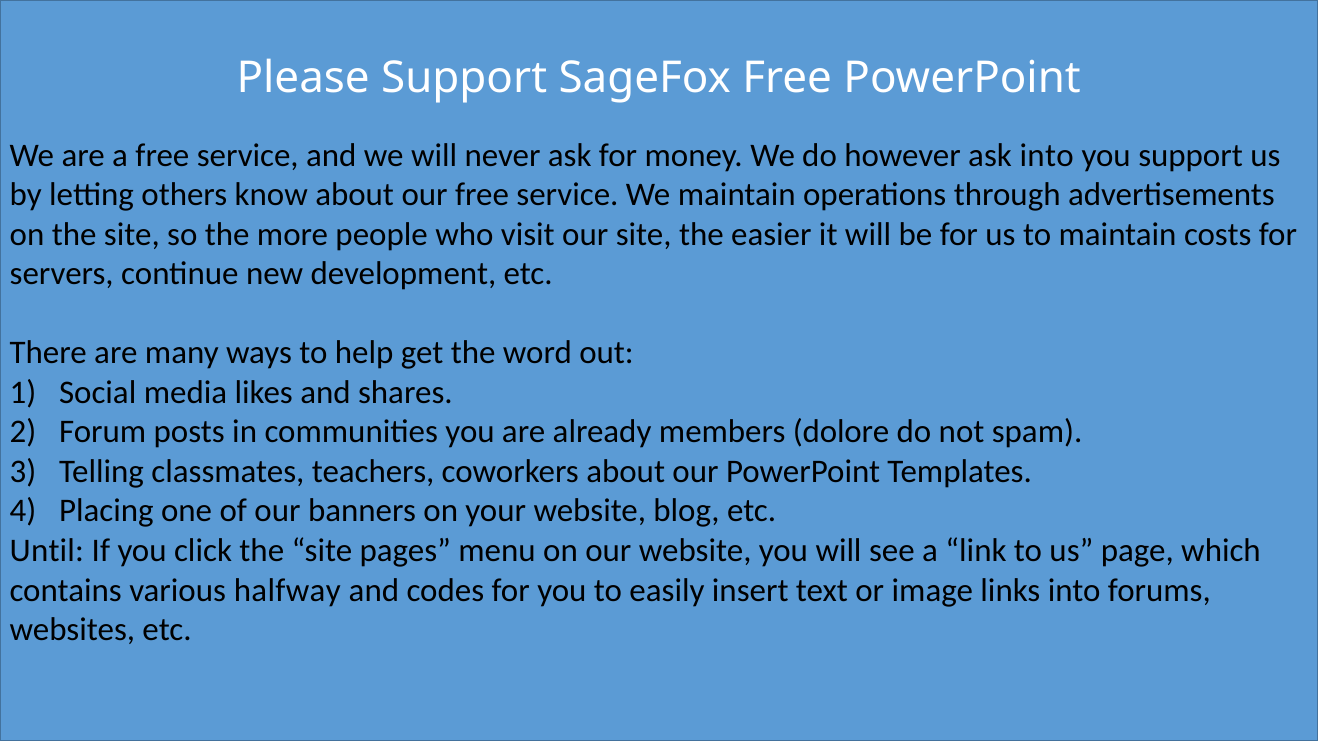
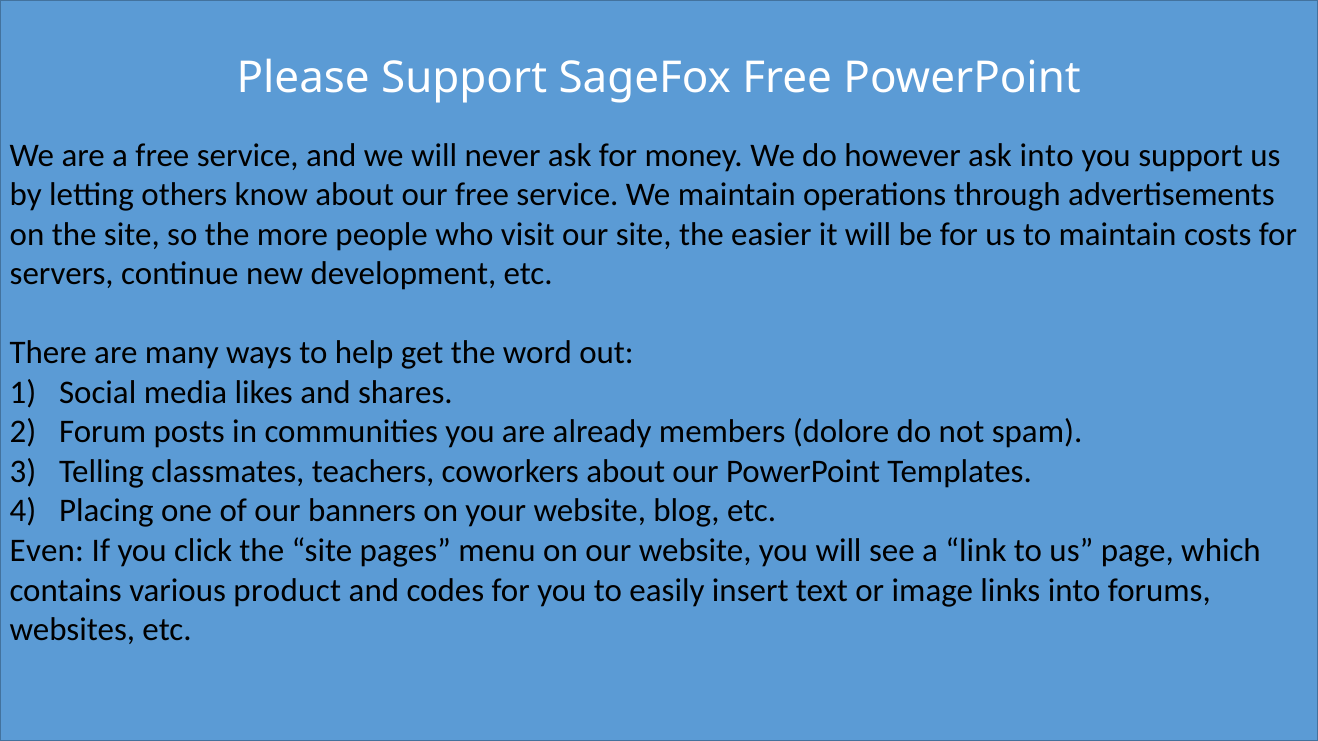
Until: Until -> Even (47, 551)
halfway: halfway -> product (287, 590)
